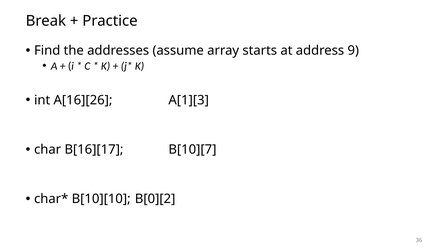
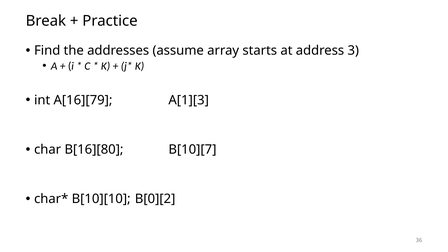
9: 9 -> 3 (353, 51)
A[16][26: A[16][26 -> A[16][79 (83, 100)
B[16][17: B[16][17 -> B[16][80 (94, 150)
